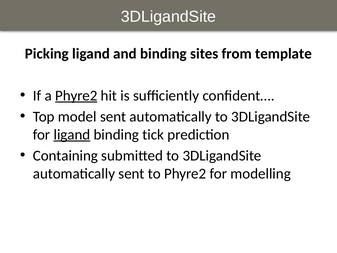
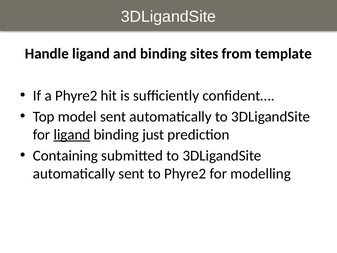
Picking: Picking -> Handle (47, 54)
Phyre2 underline: present -> none (76, 95)
tick: tick -> just (153, 134)
